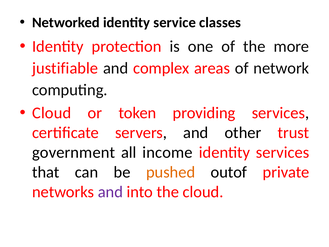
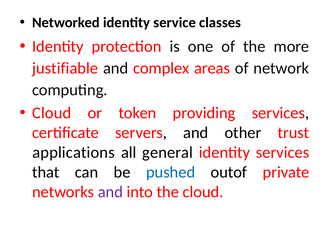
government: government -> applications (74, 152)
income: income -> general (168, 152)
pushed colour: orange -> blue (171, 172)
